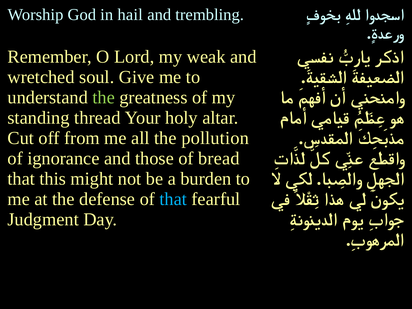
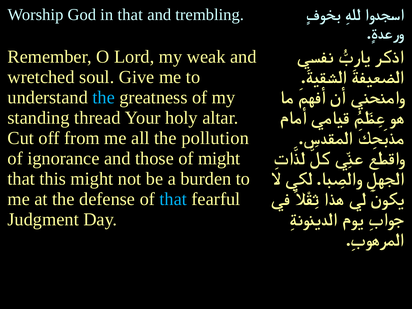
in hail: hail -> that (130, 15)
the colour: light green -> light blue (104, 97)
of bread: bread -> might (219, 158)
